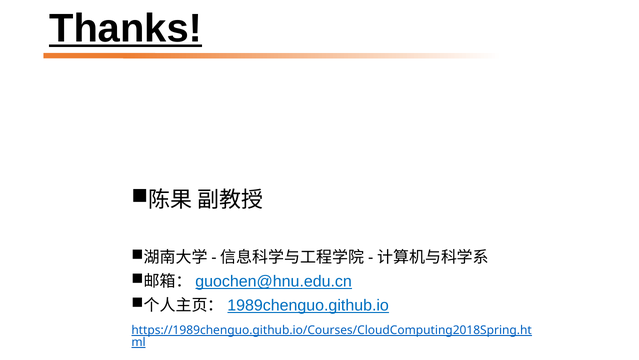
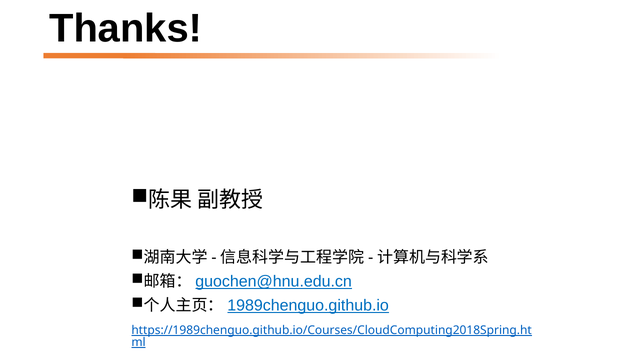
Thanks underline: present -> none (126, 29)
